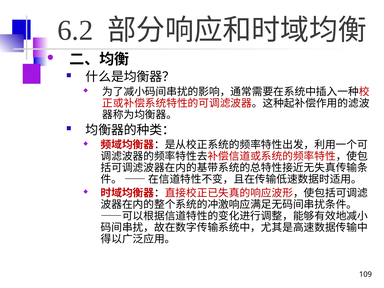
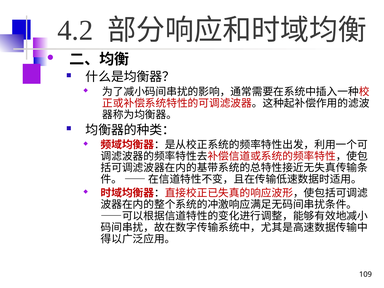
6.2: 6.2 -> 4.2 (75, 30)
